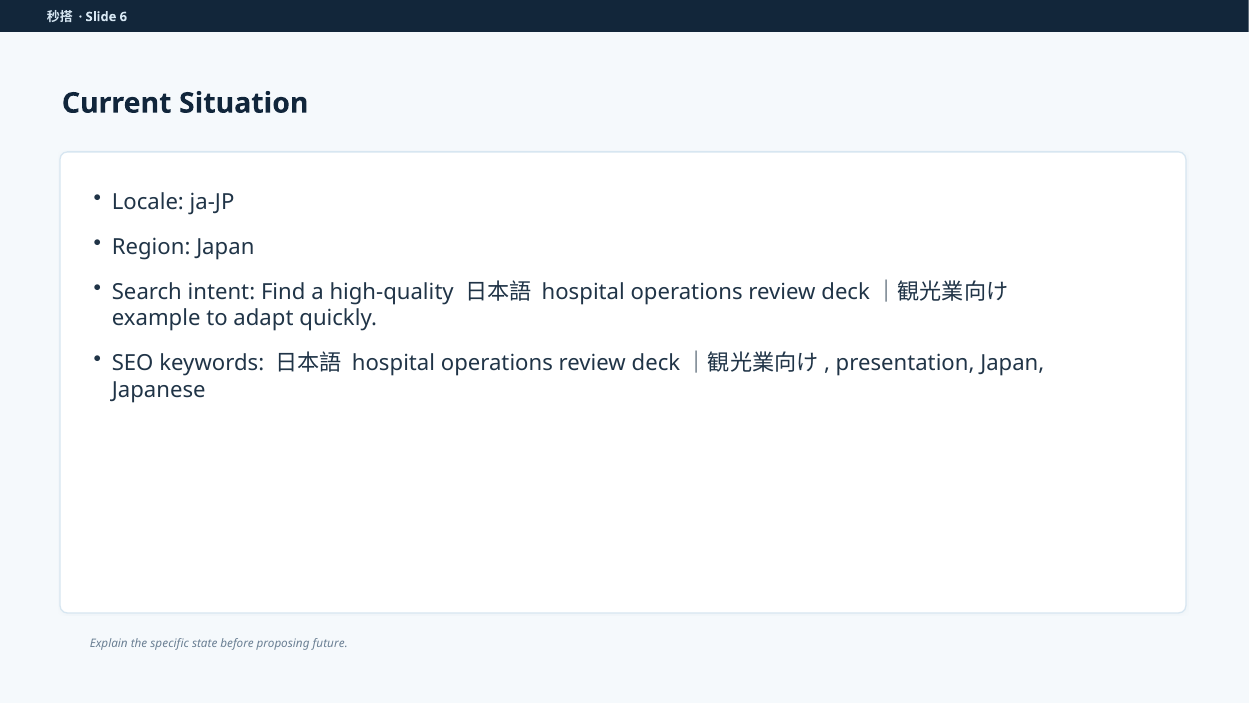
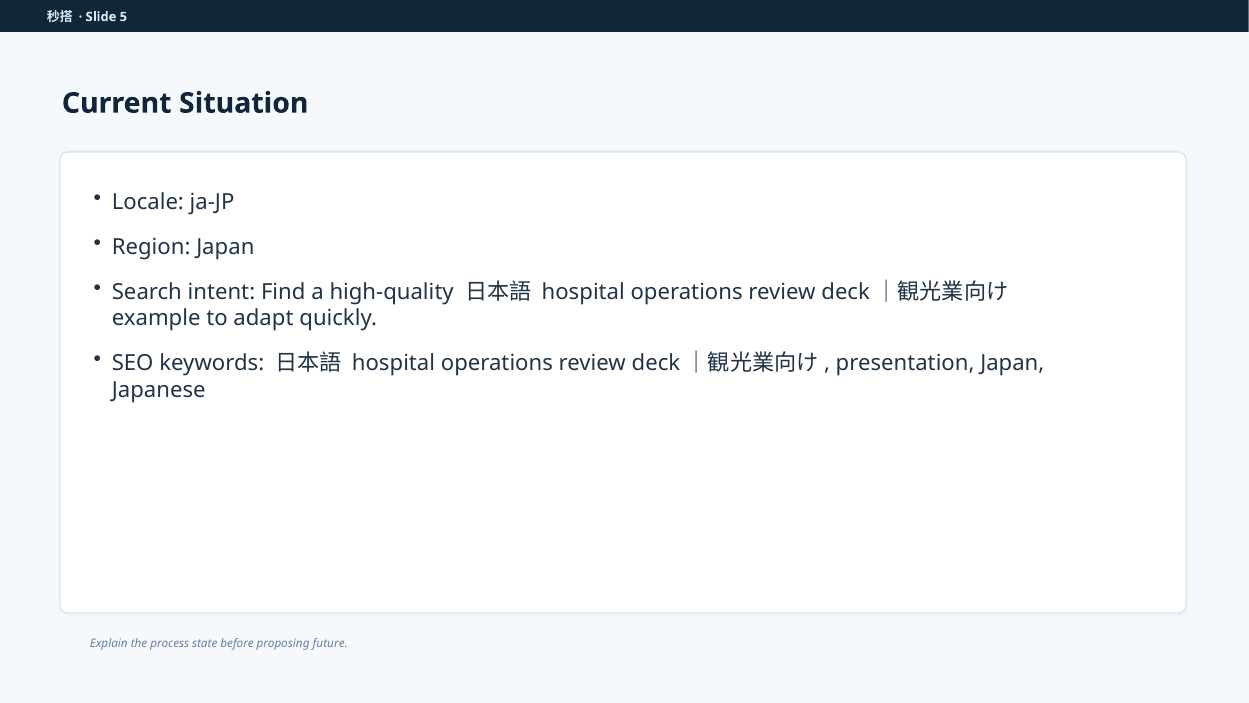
6: 6 -> 5 (123, 17)
specific: specific -> process (170, 643)
